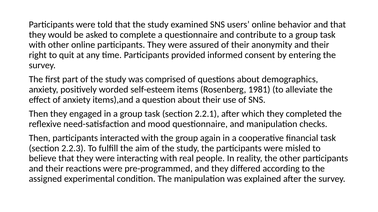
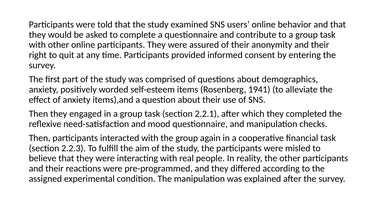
1981: 1981 -> 1941 (259, 90)
